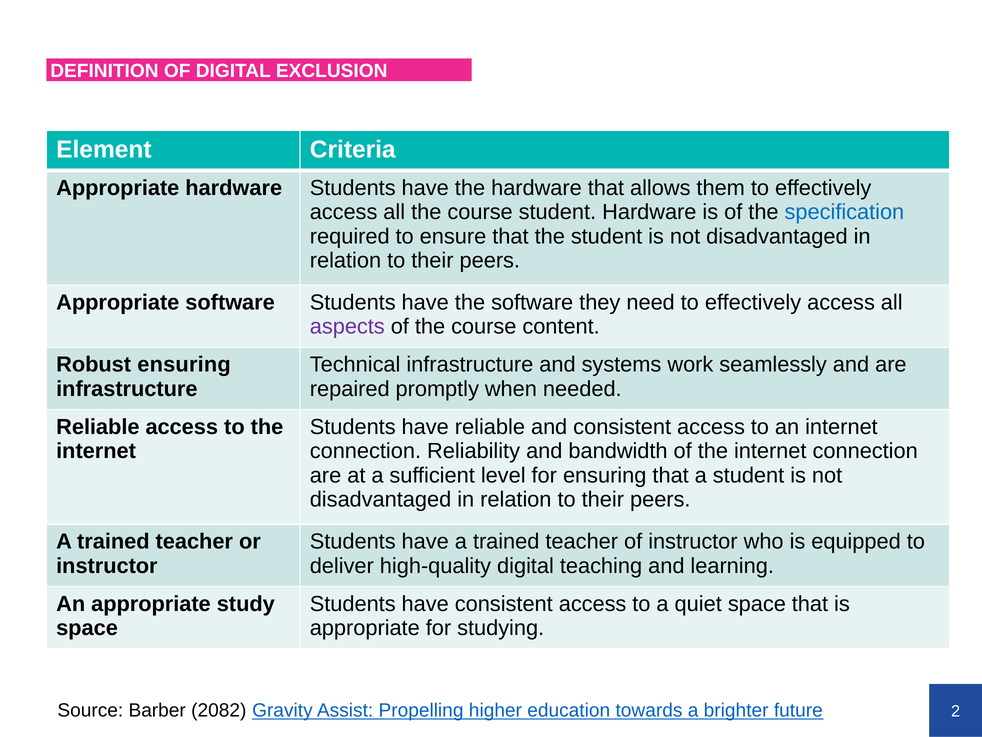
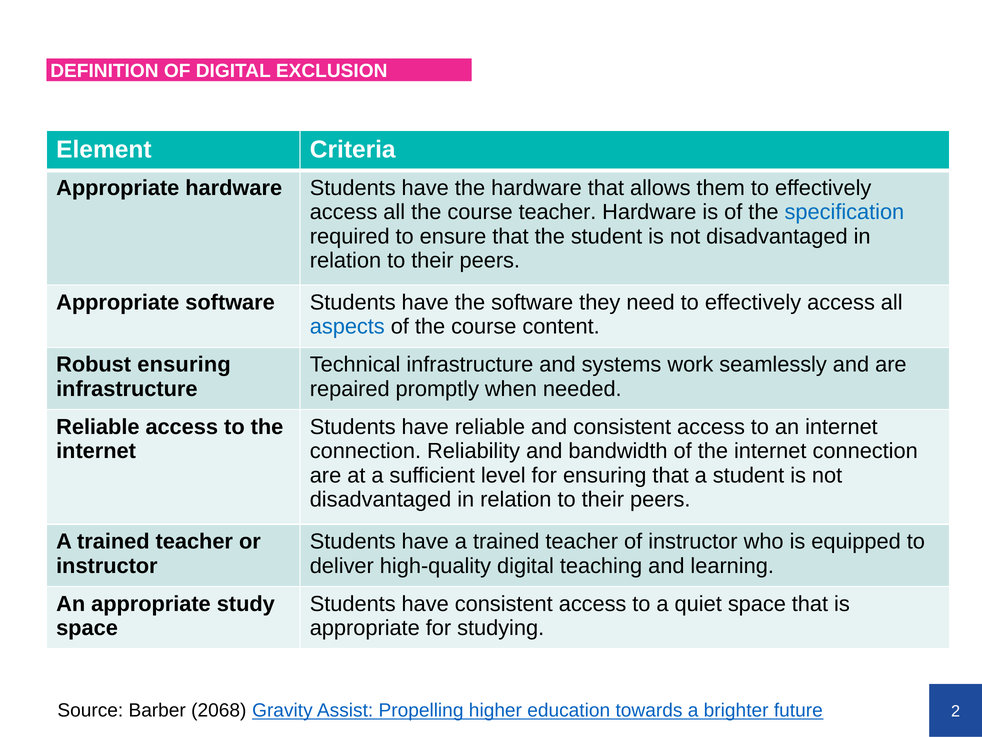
course student: student -> teacher (558, 212)
aspects colour: purple -> blue (347, 327)
2082: 2082 -> 2068 (219, 710)
